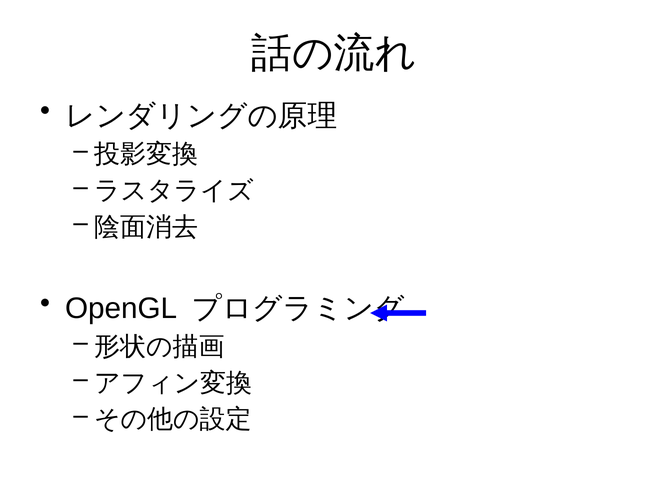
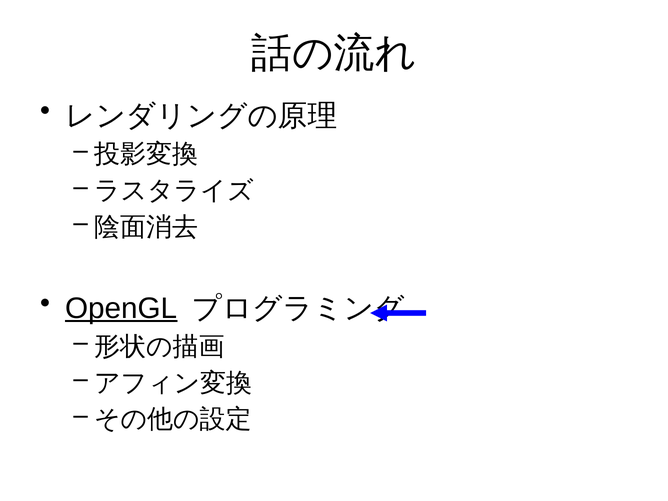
OpenGL underline: none -> present (121, 308)
